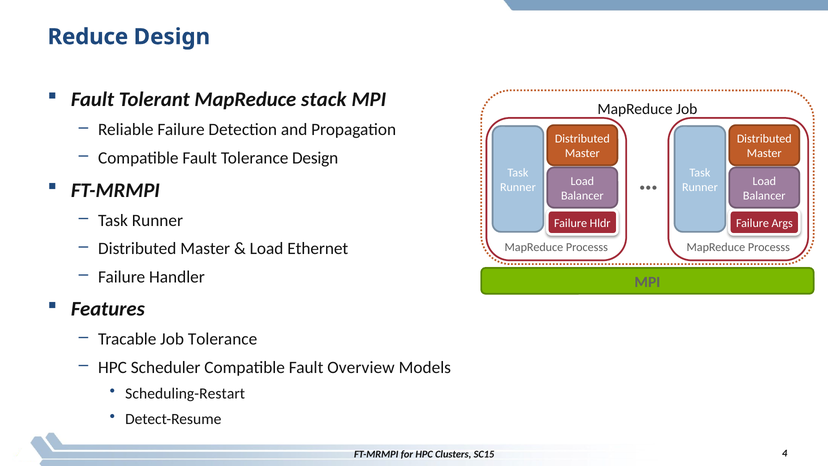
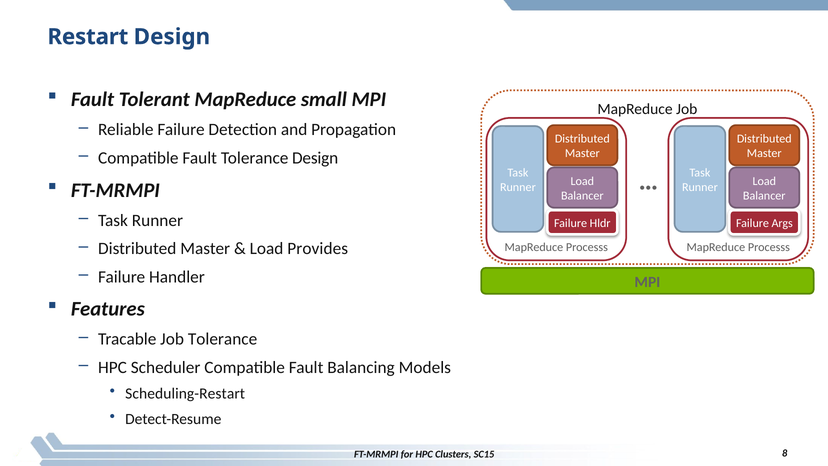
Reduce: Reduce -> Restart (88, 37)
stack: stack -> small (324, 100)
Ethernet: Ethernet -> Provides (318, 248)
Overview: Overview -> Balancing (361, 367)
4: 4 -> 8 (785, 453)
